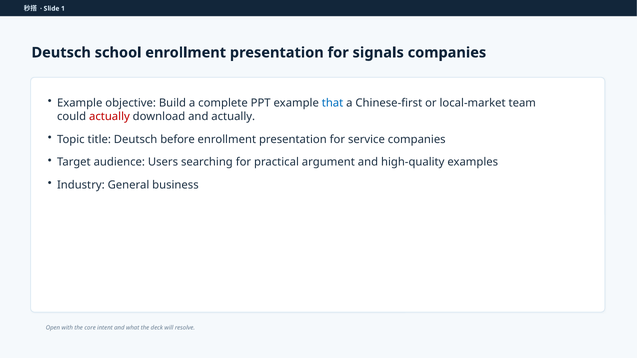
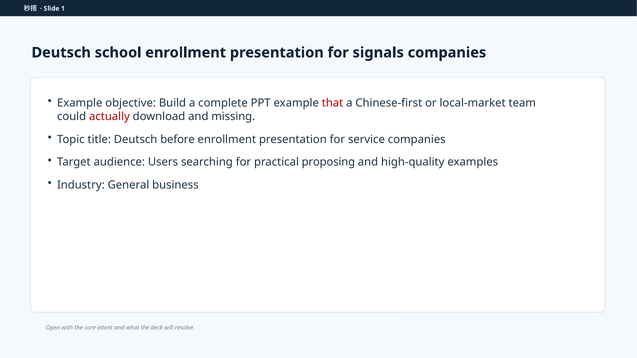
that colour: blue -> red (333, 103)
and actually: actually -> missing (233, 117)
argument: argument -> proposing (328, 162)
